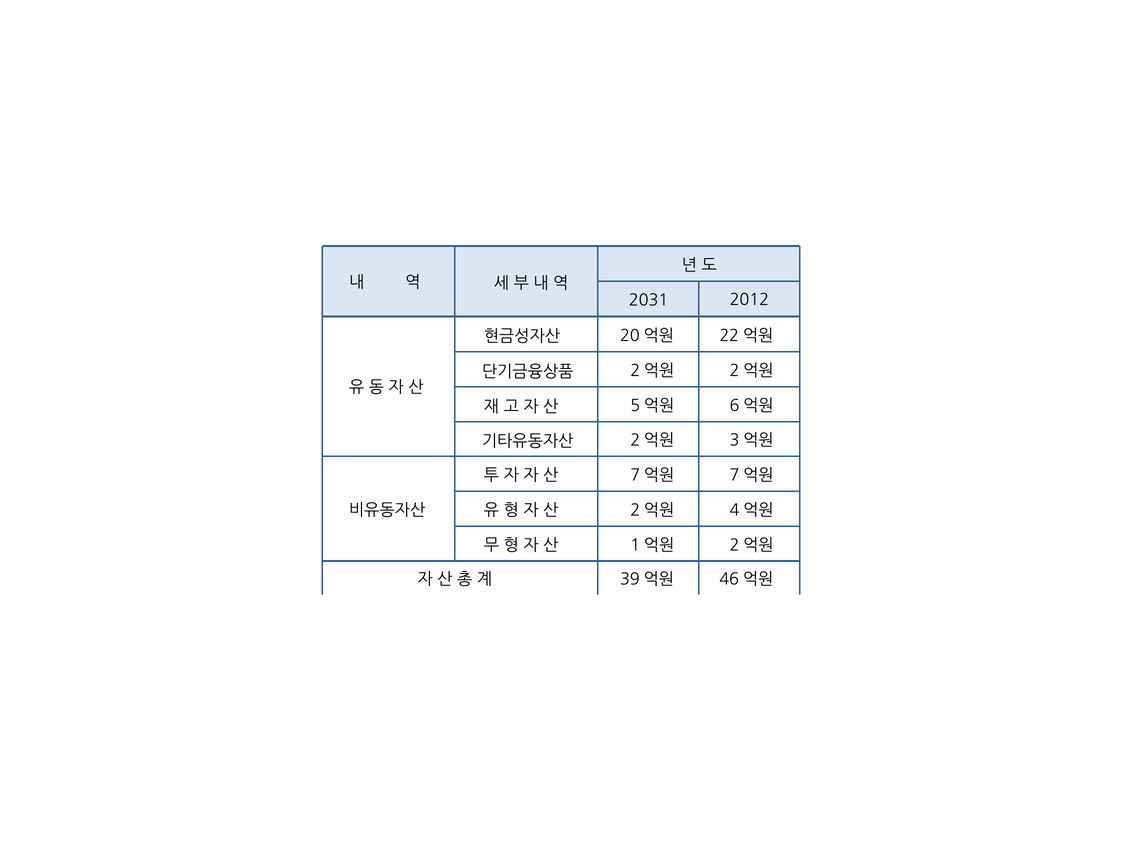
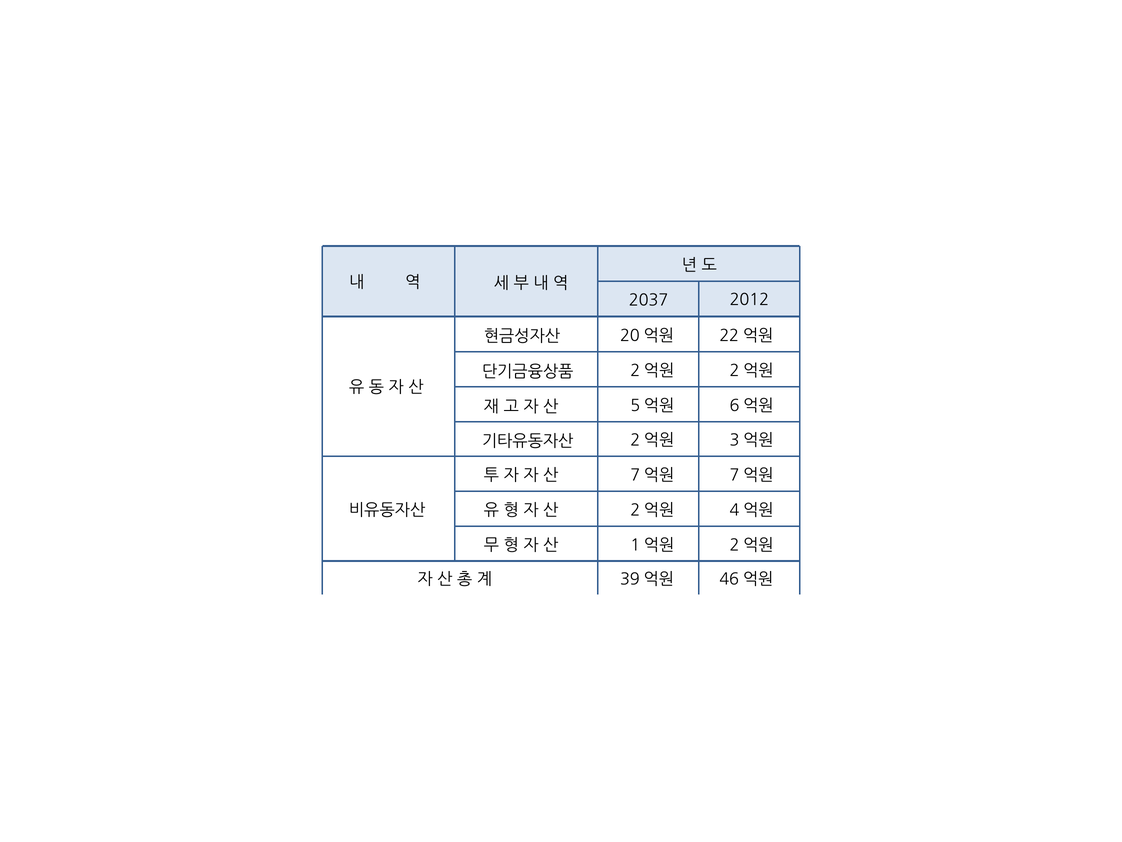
2031: 2031 -> 2037 (649, 300)
